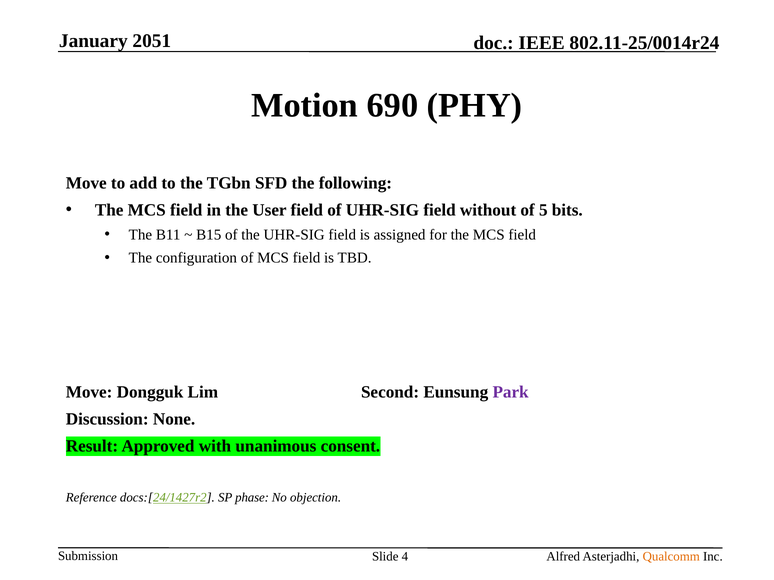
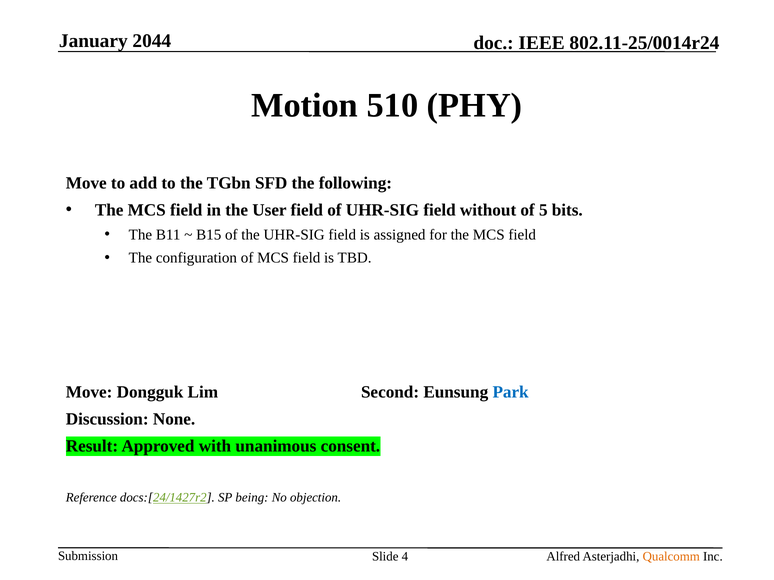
2051: 2051 -> 2044 (152, 41)
690: 690 -> 510 (392, 106)
Park colour: purple -> blue (511, 393)
phase: phase -> being (252, 498)
